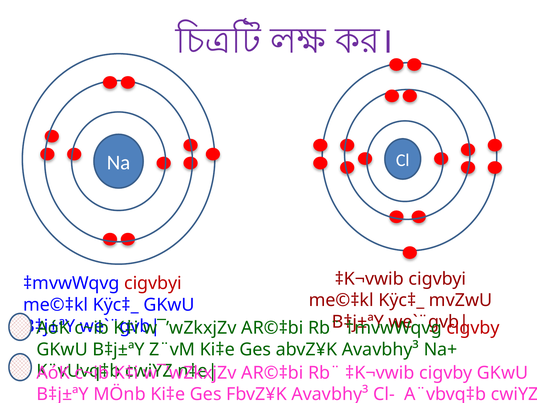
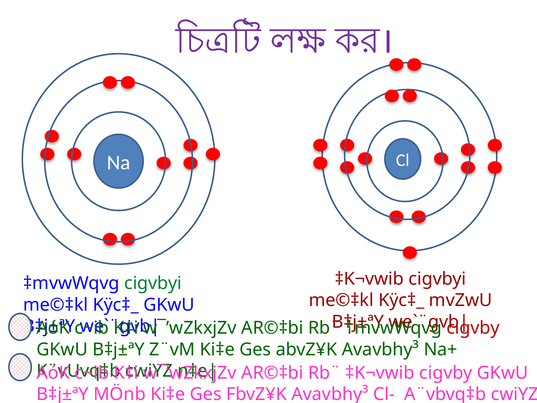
cigvbyi colour: red -> green (153, 283)
